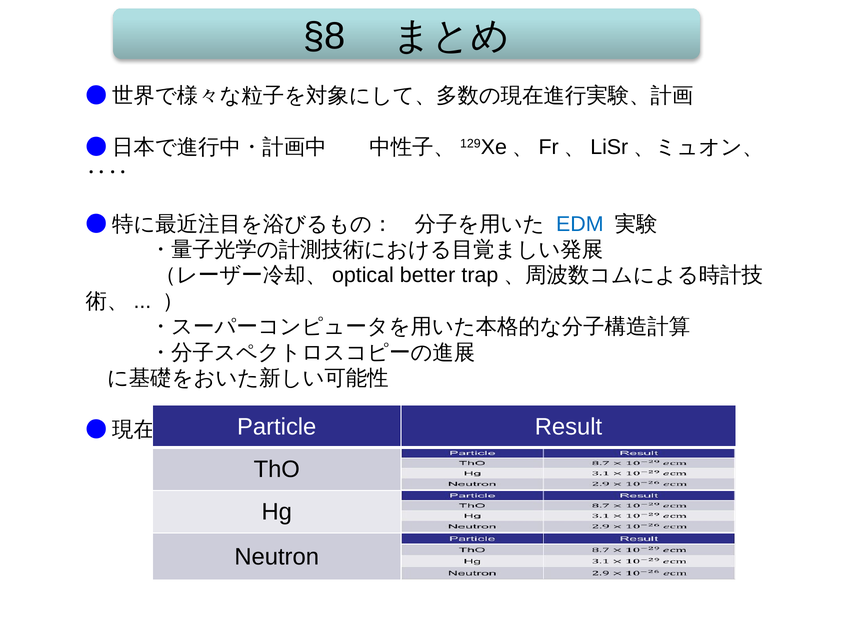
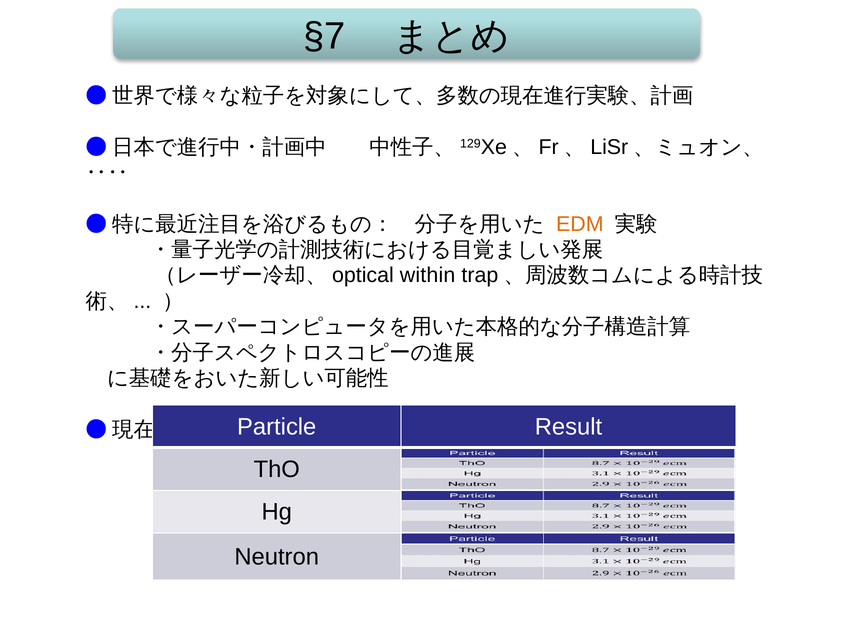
§8: §8 -> §7 (324, 36)
EDM colour: blue -> orange (580, 224)
better: better -> within (428, 275)
